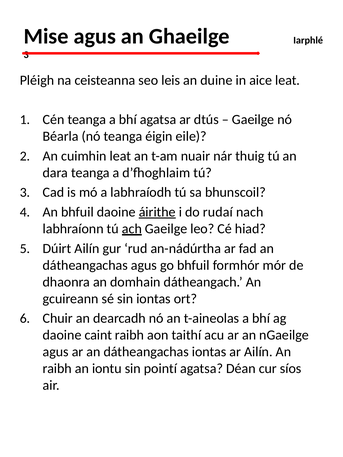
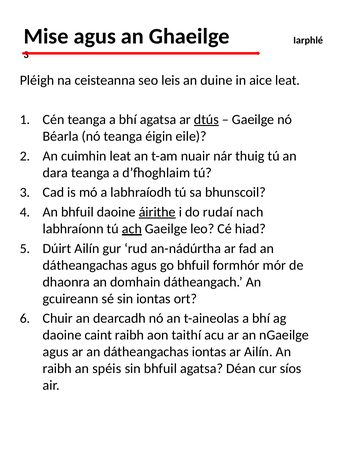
dtús underline: none -> present (206, 120)
iontu: iontu -> spéis (107, 369)
sin pointí: pointí -> bhfuil (160, 369)
